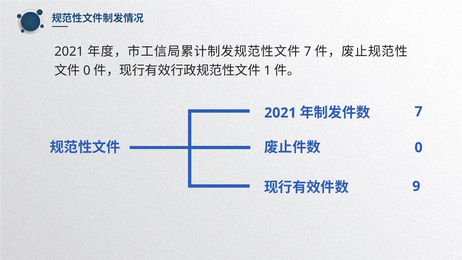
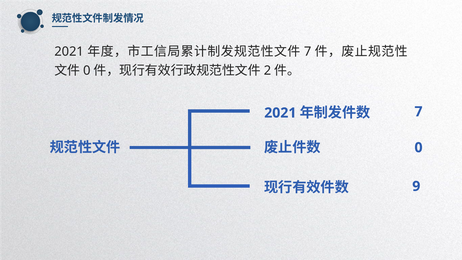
1: 1 -> 2 (267, 71)
